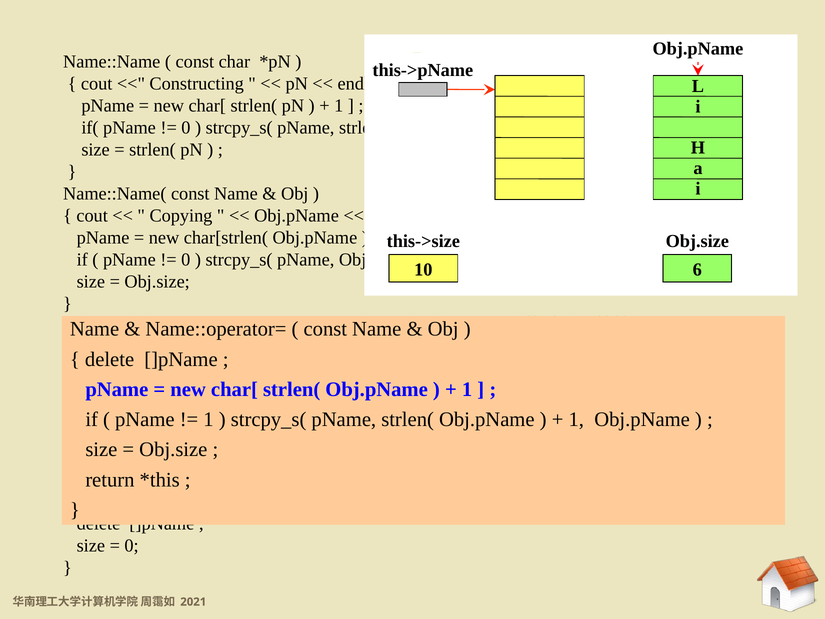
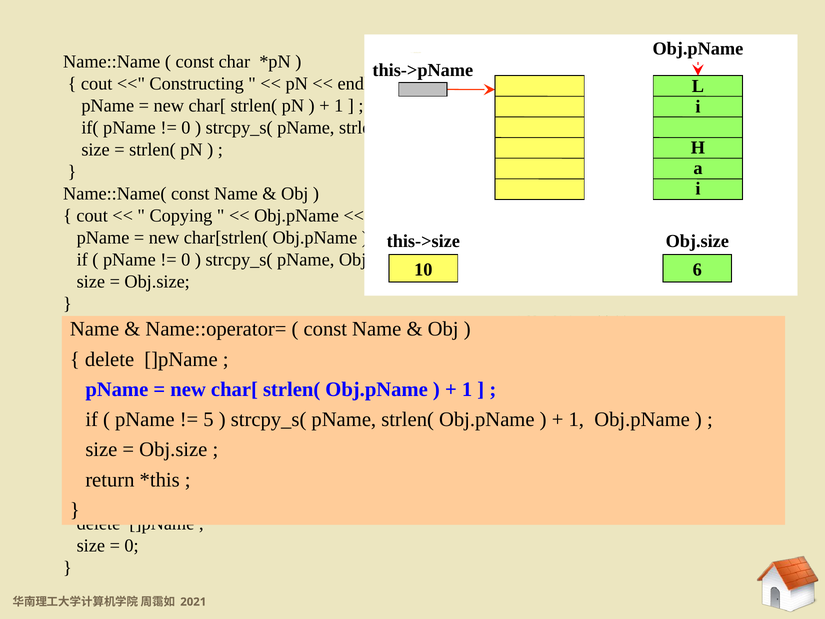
1: 1 -> 5 (209, 419)
